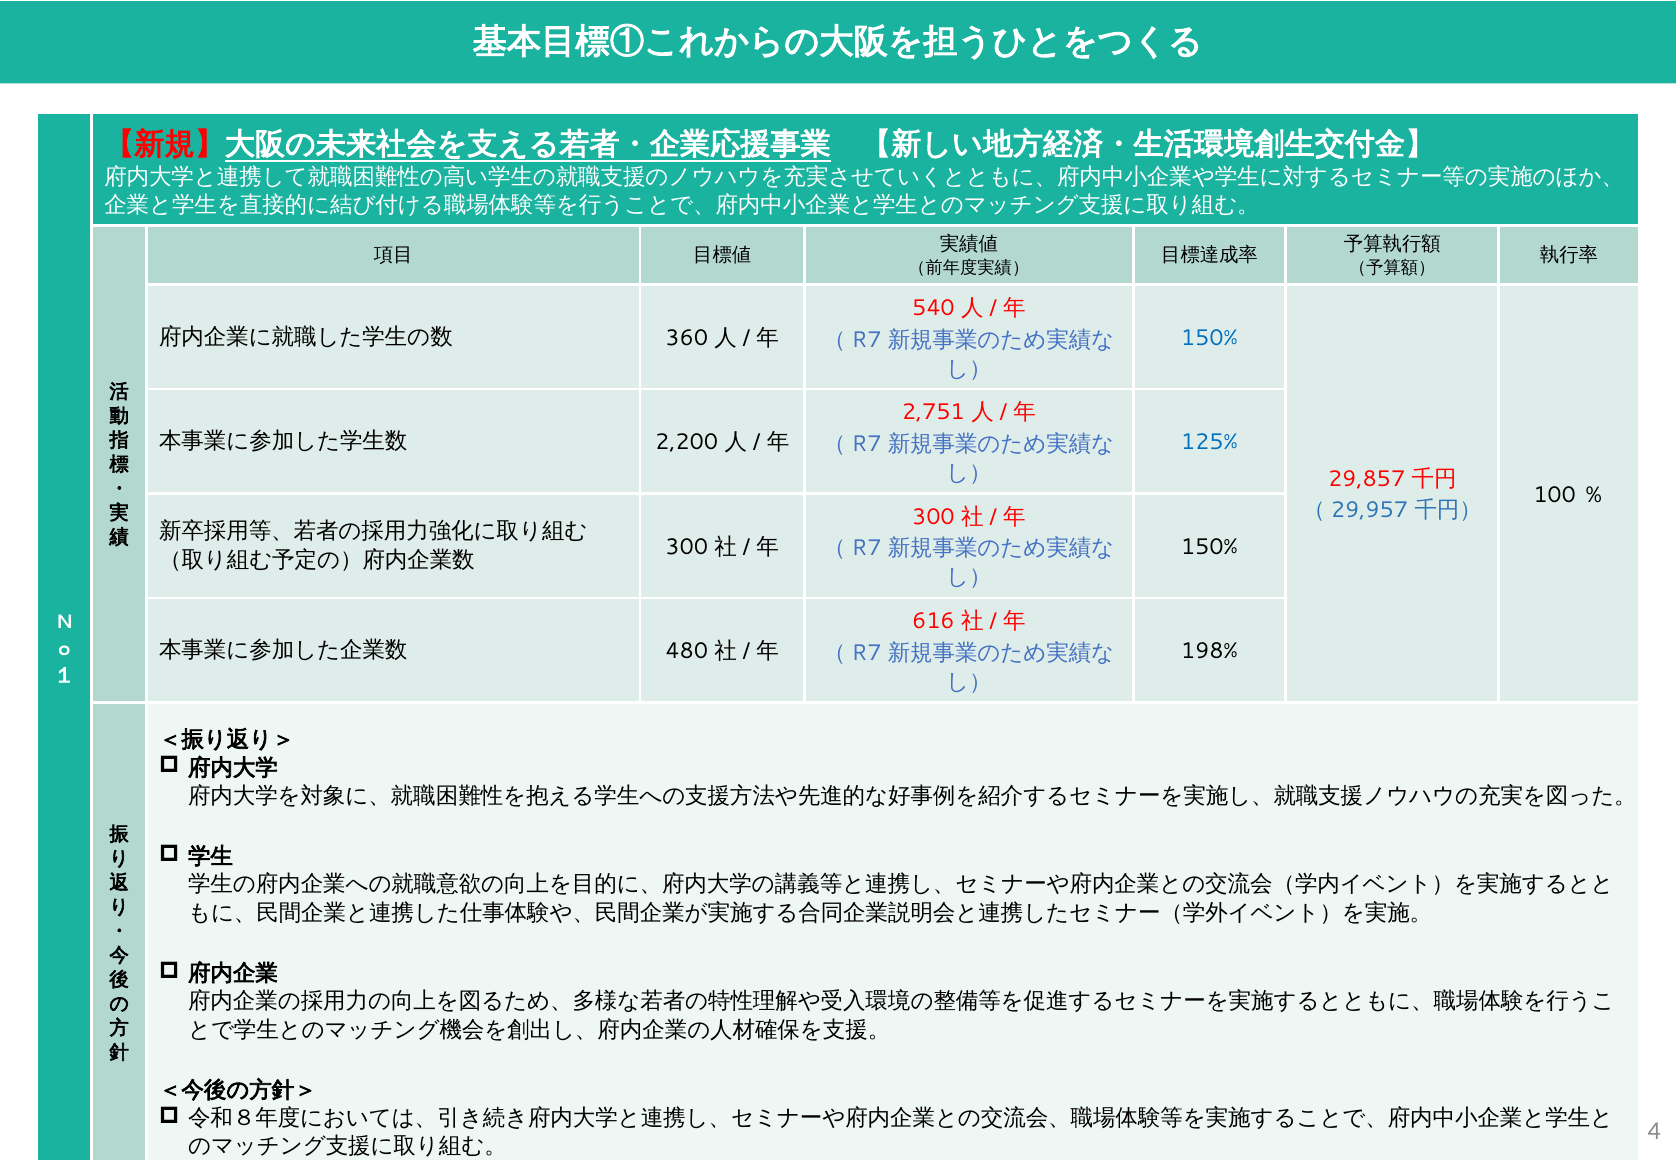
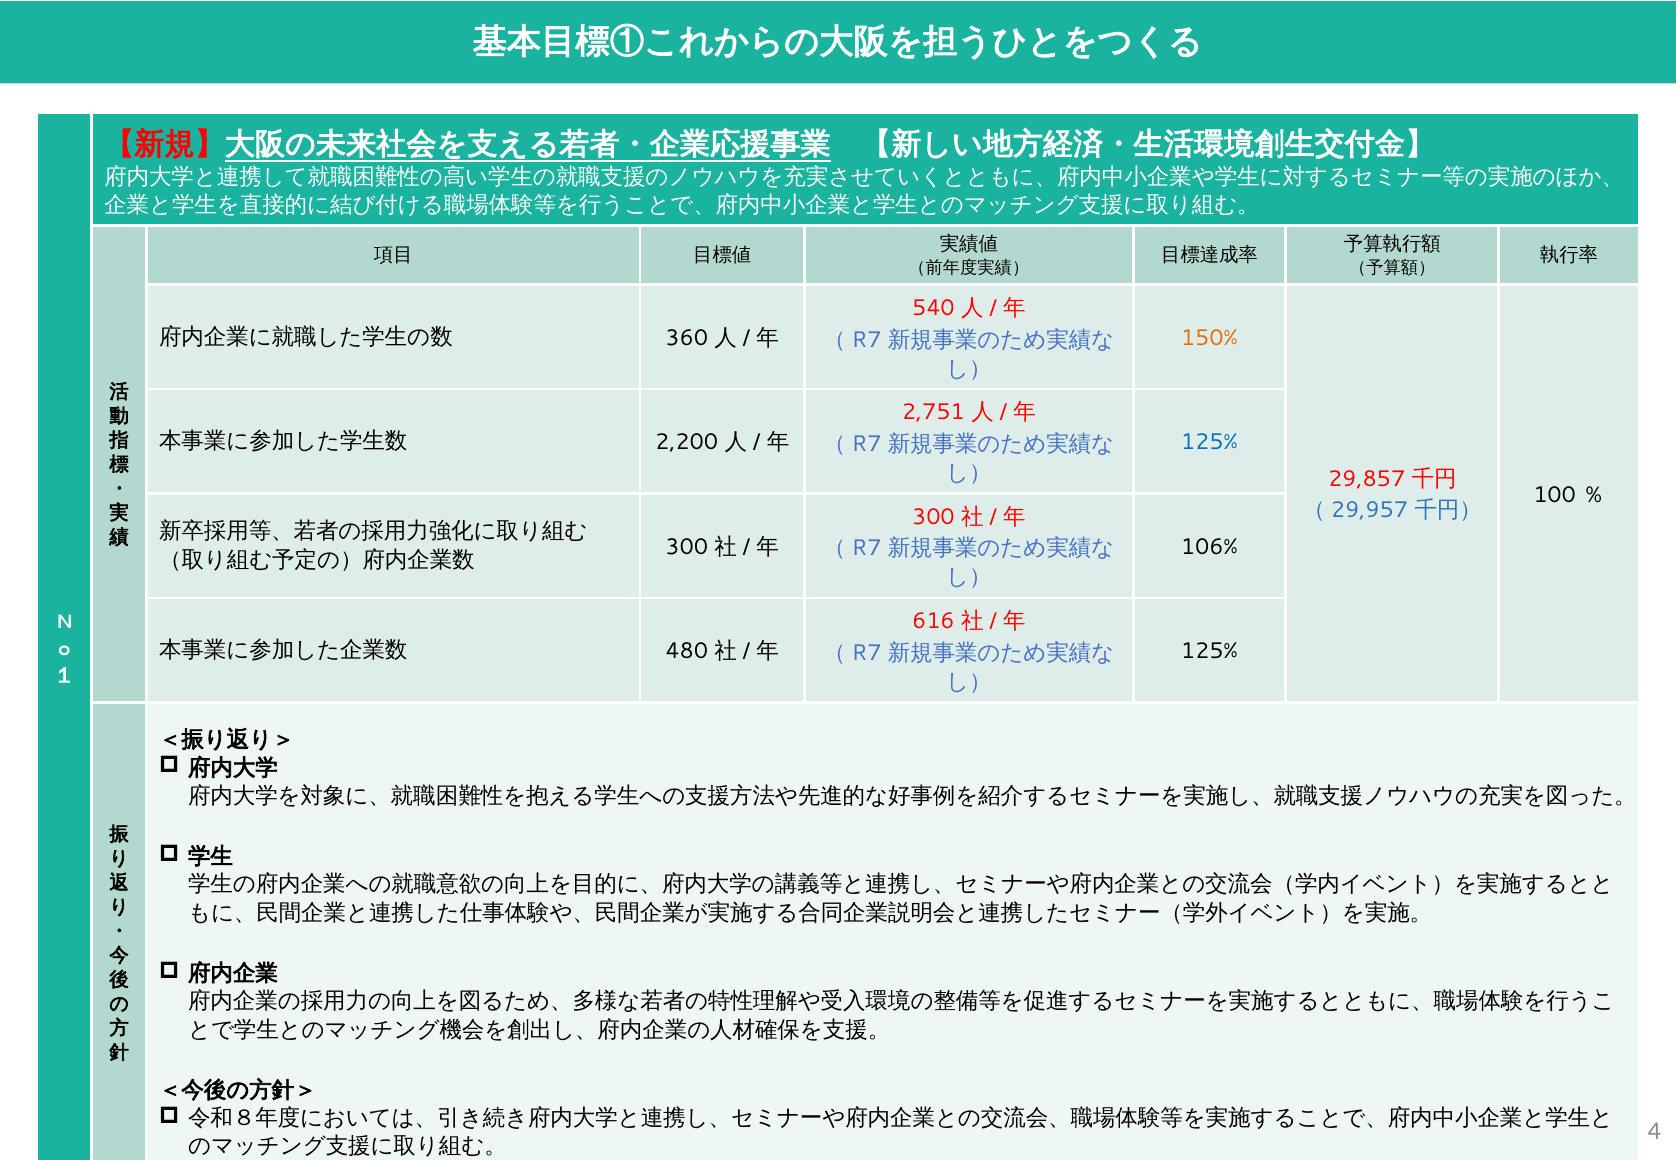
150% colour: blue -> orange (1209, 338)
150%: 150% -> 106% (1209, 547)
198%: 198% -> 125% (1209, 651)
